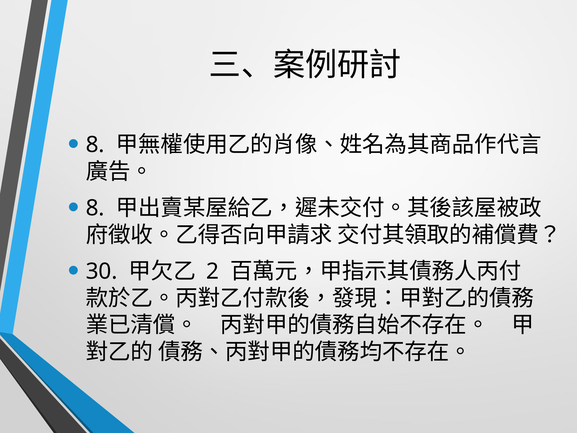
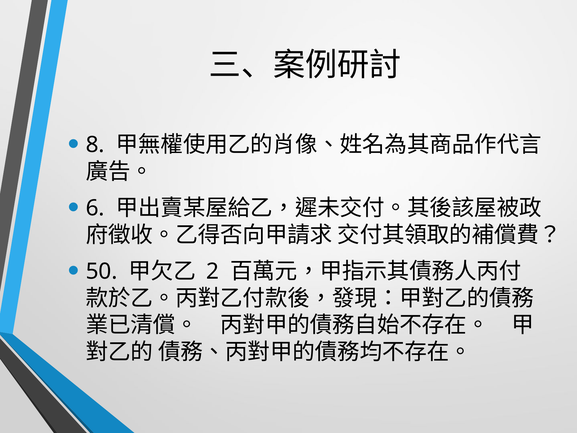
8: 8 -> 6 (95, 208)
30: 30 -> 50 (102, 271)
